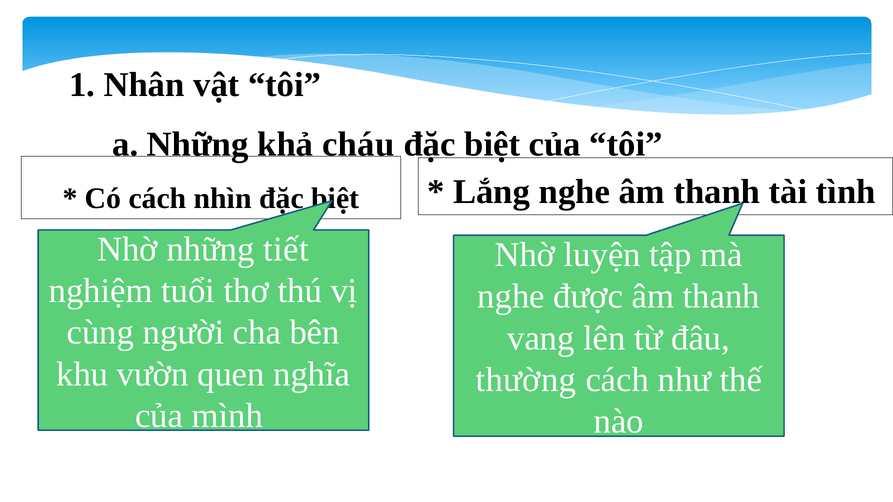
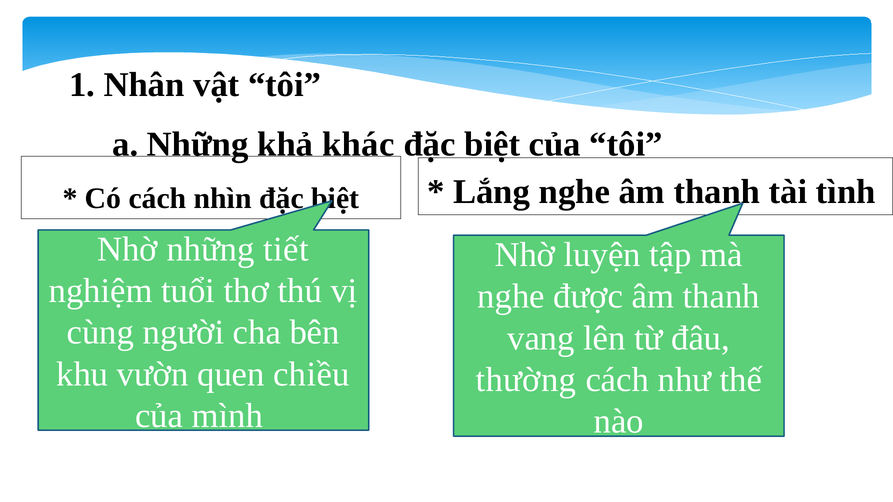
cháu: cháu -> khác (358, 144)
nghĩa: nghĩa -> chiều (312, 374)
